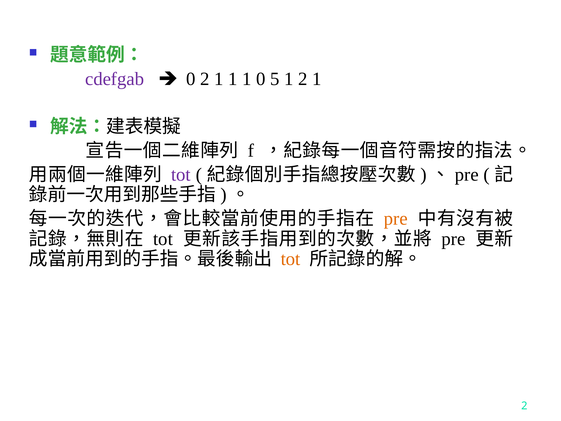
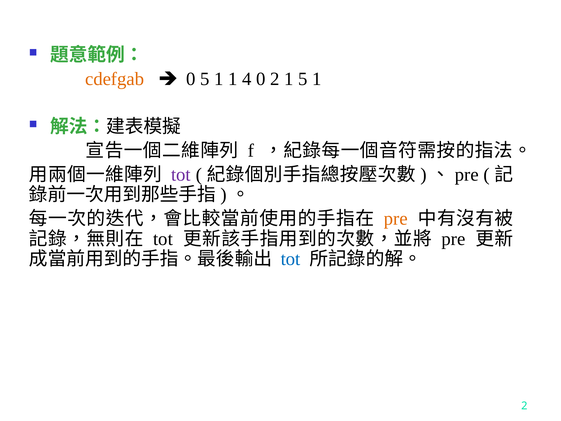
cdefgab colour: purple -> orange (115, 79)
0 2: 2 -> 5 (205, 79)
1 1 1: 1 -> 4 (247, 79)
0 5: 5 -> 2 (275, 79)
1 2: 2 -> 5 (303, 79)
tot colour: orange -> blue (291, 259)
